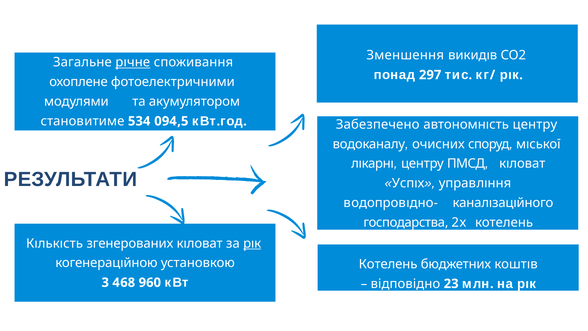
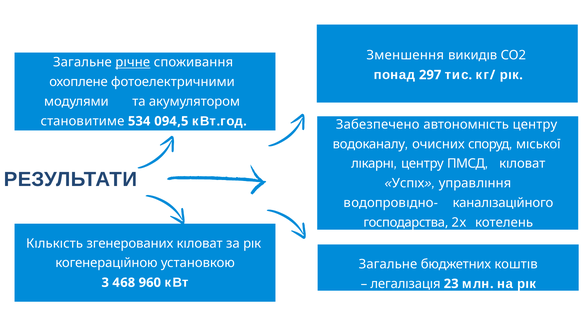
рıк underline: present -> none (252, 243)
Котелень: Котелень -> Загальне (388, 264)
відповідно: відповідно -> легалıзацıя (406, 284)
